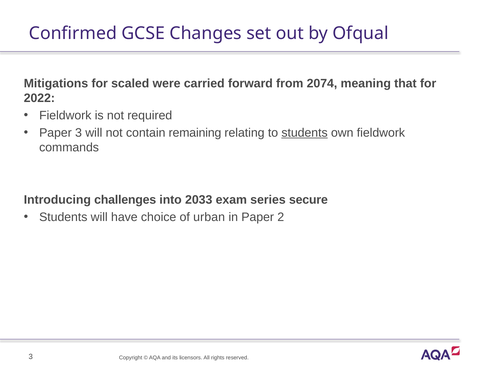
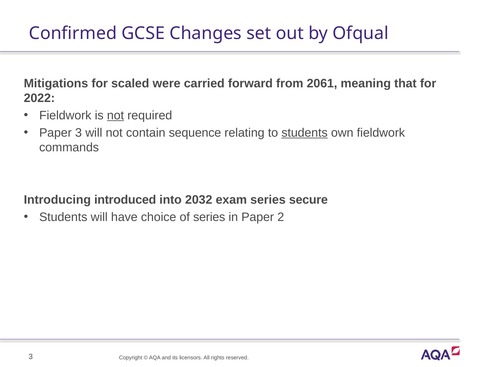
2074: 2074 -> 2061 (322, 83)
not underline: none -> present (115, 115)
remaining: remaining -> sequence (195, 133)
challenges: challenges -> introduced (125, 200)
2033: 2033 -> 2032 (199, 200)
of urban: urban -> series (209, 217)
